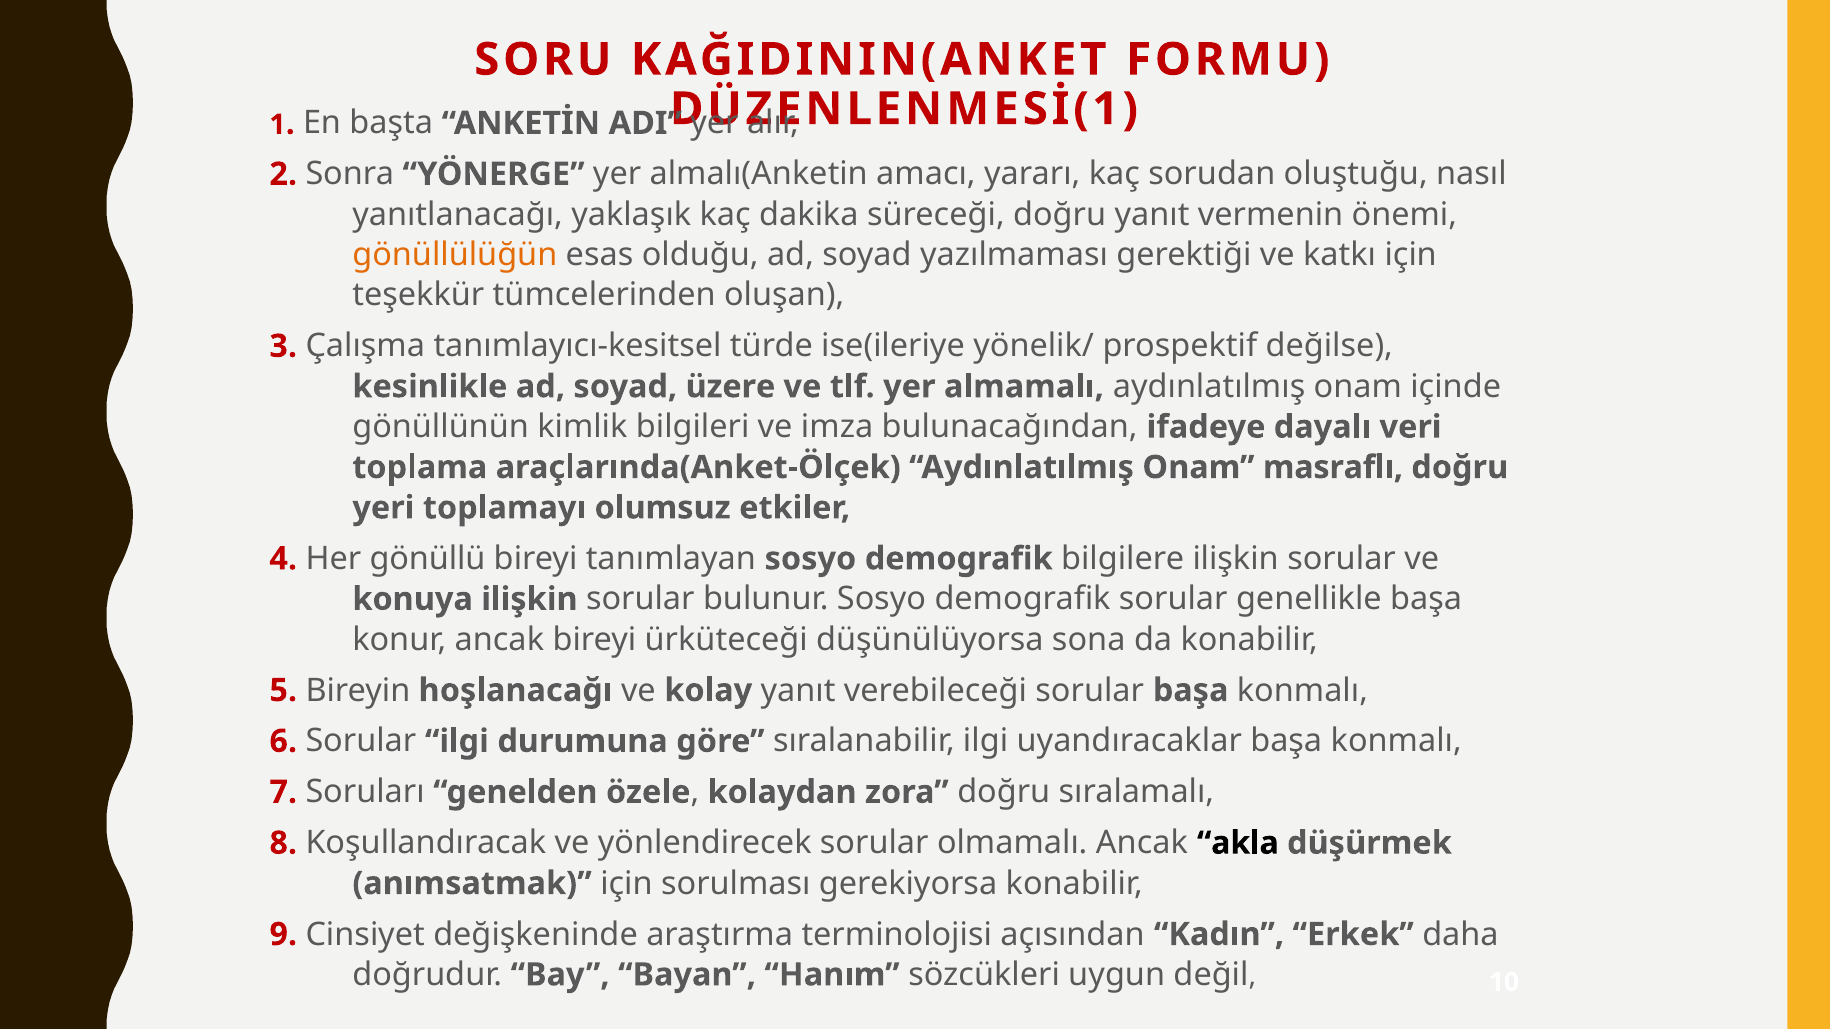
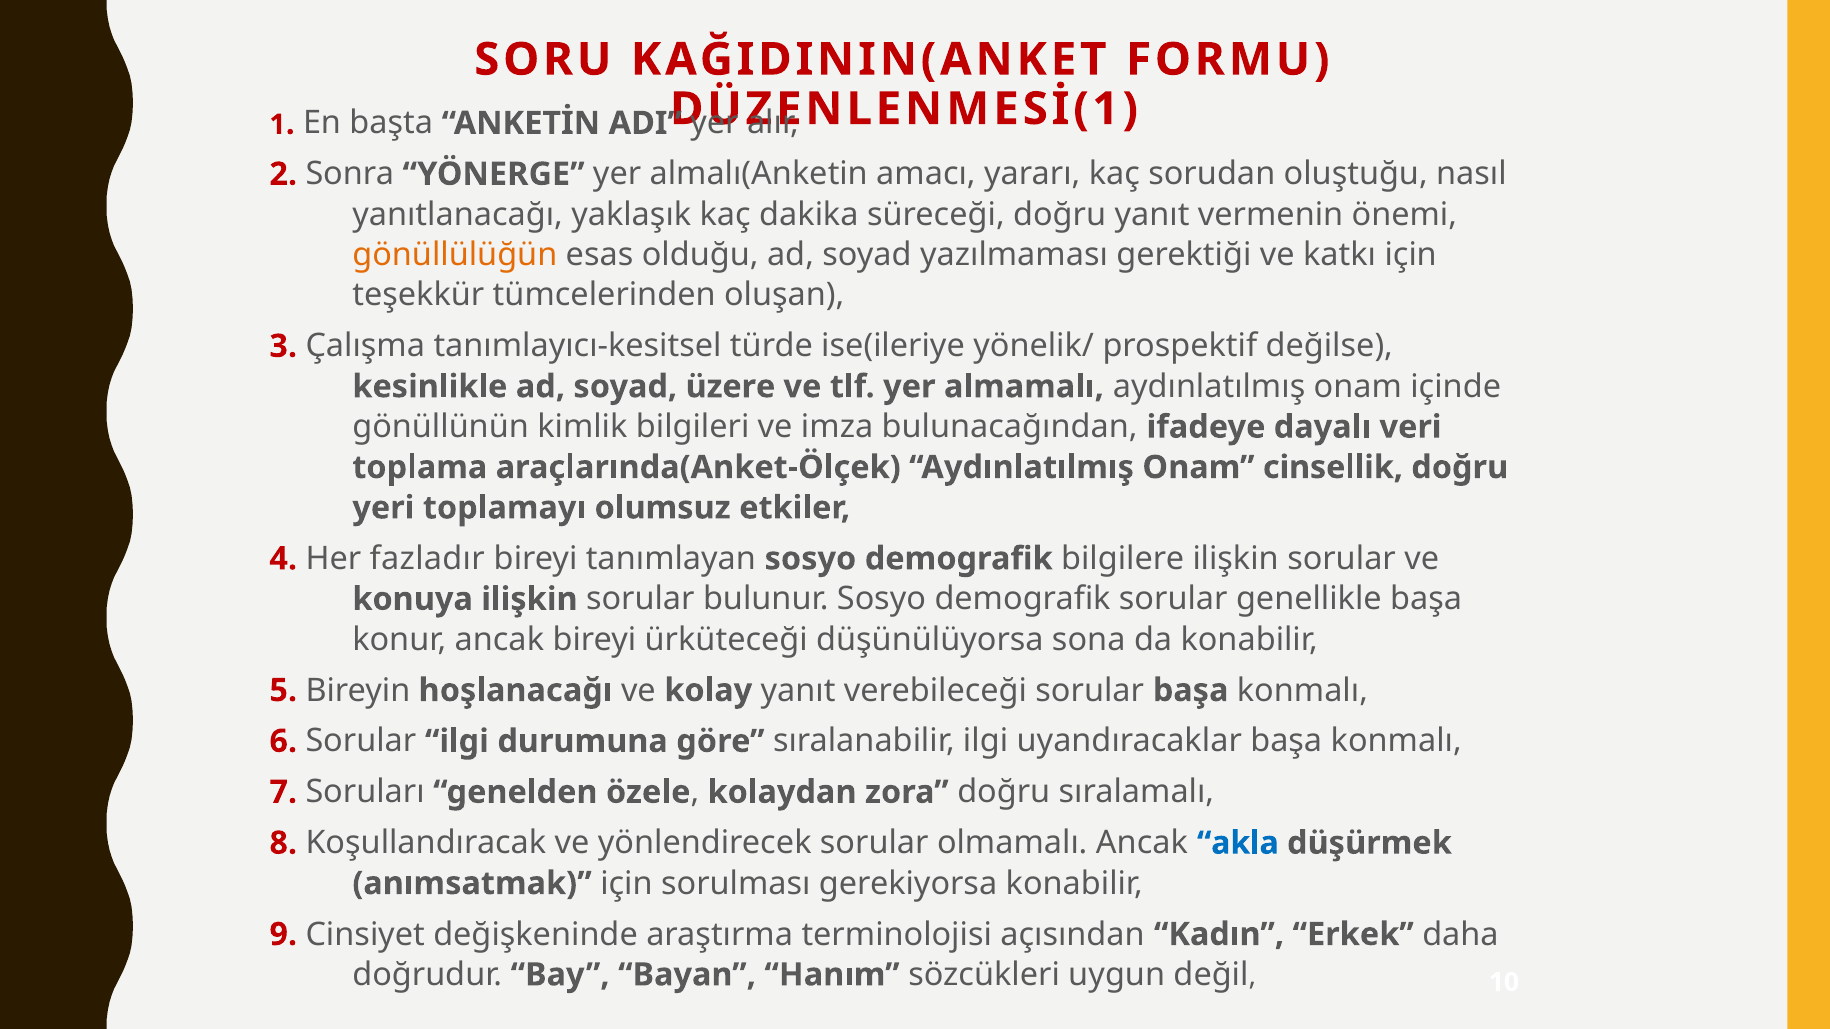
masraflı: masraflı -> cinsellik (1333, 468)
gönüllü: gönüllü -> fazladır (427, 559)
akla colour: black -> blue (1238, 843)
